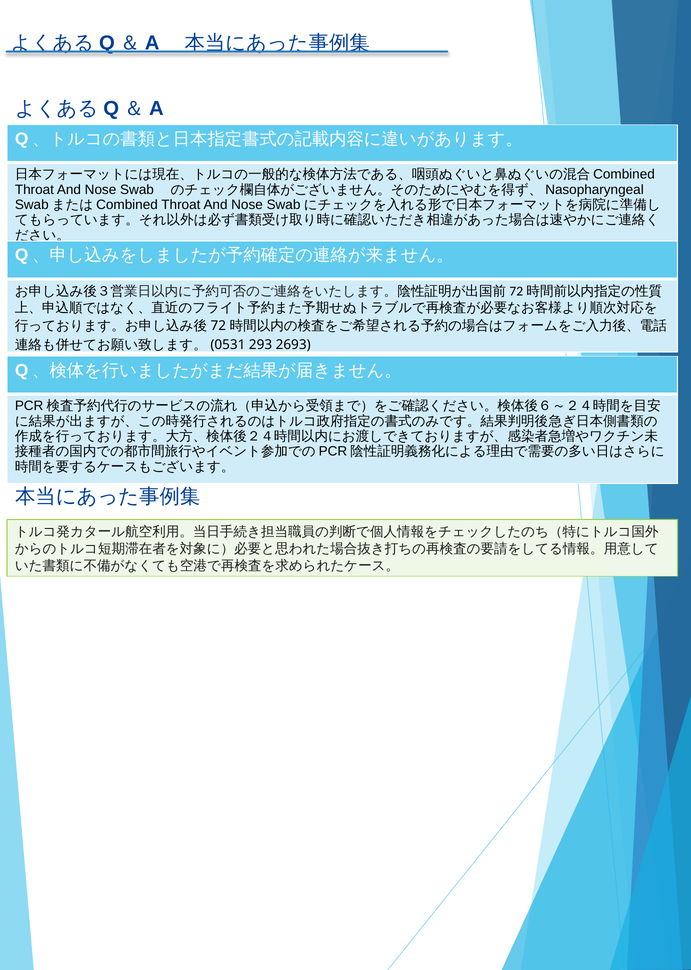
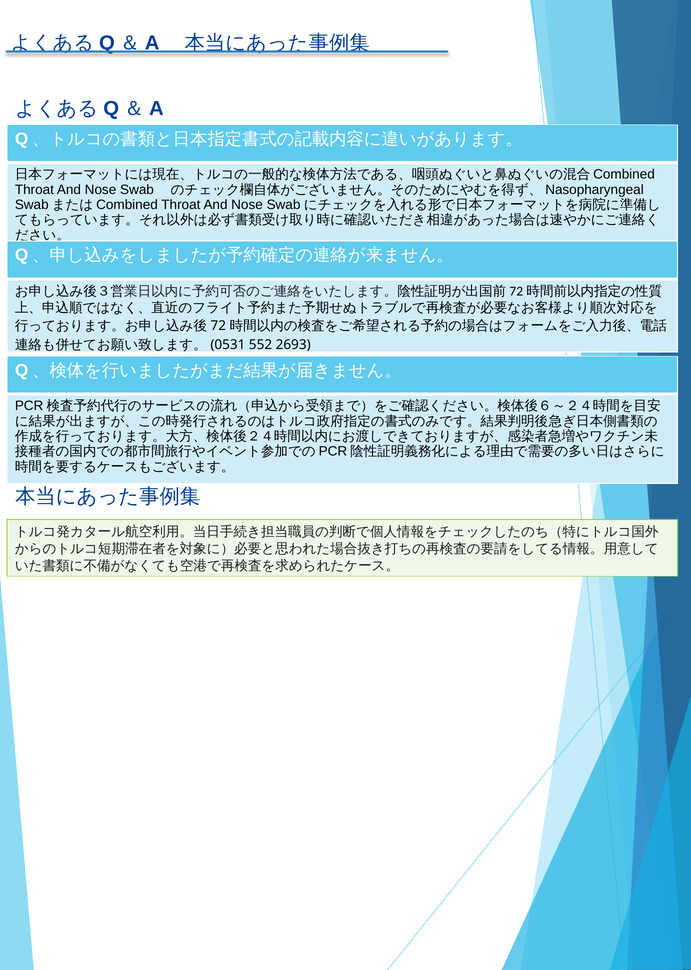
293: 293 -> 552 (261, 345)
